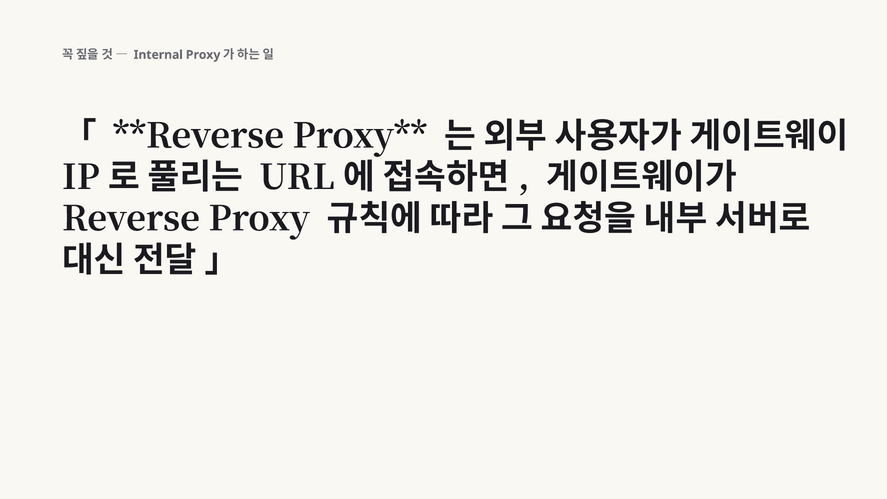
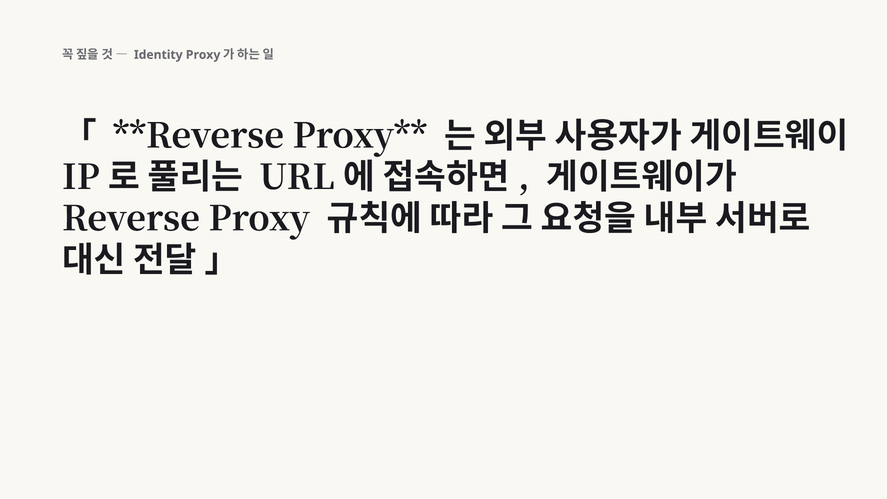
Internal: Internal -> Identity (158, 55)
